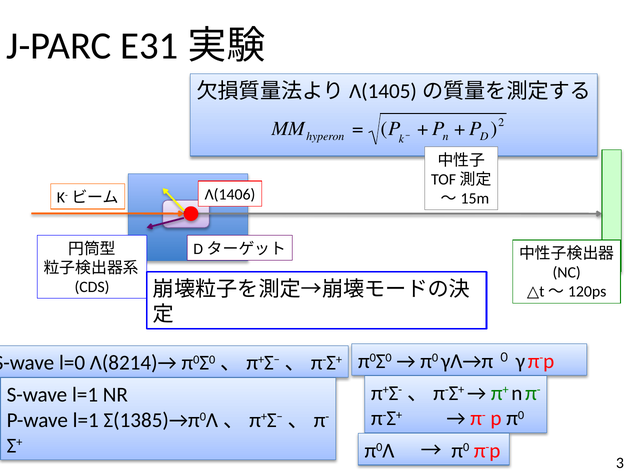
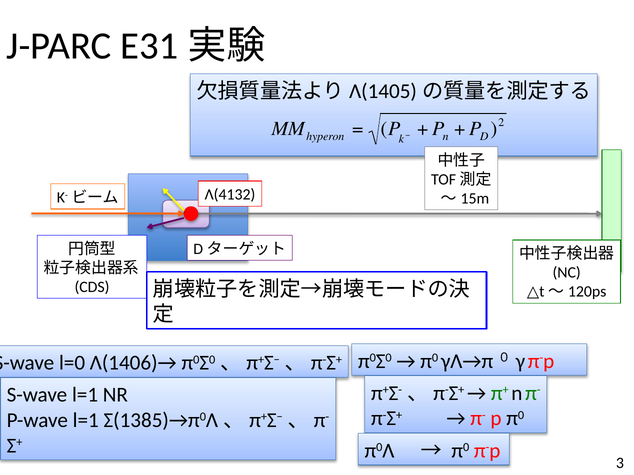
Λ(1406: Λ(1406 -> Λ(4132 (230, 195)
Λ(8214)→: Λ(8214)→ -> Λ(1406)→ (133, 363)
